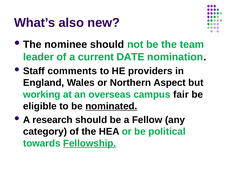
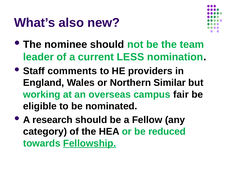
DATE: DATE -> LESS (130, 57)
Aspect: Aspect -> Similar (170, 82)
nominated underline: present -> none (111, 106)
political: political -> reduced (167, 131)
